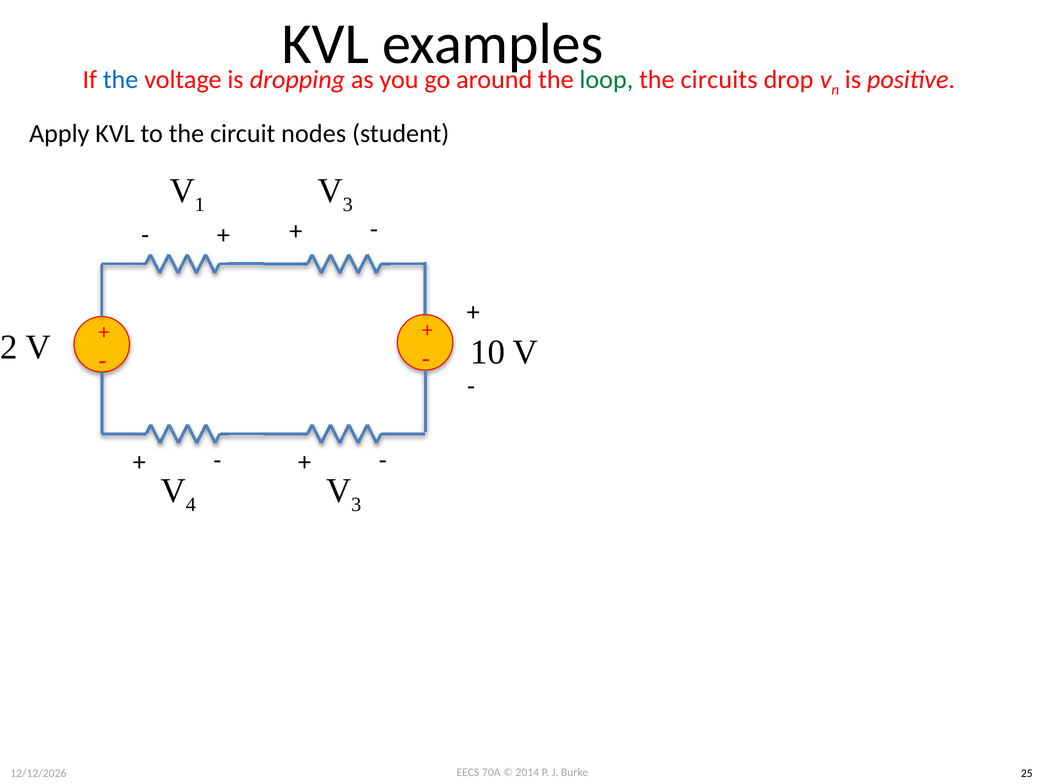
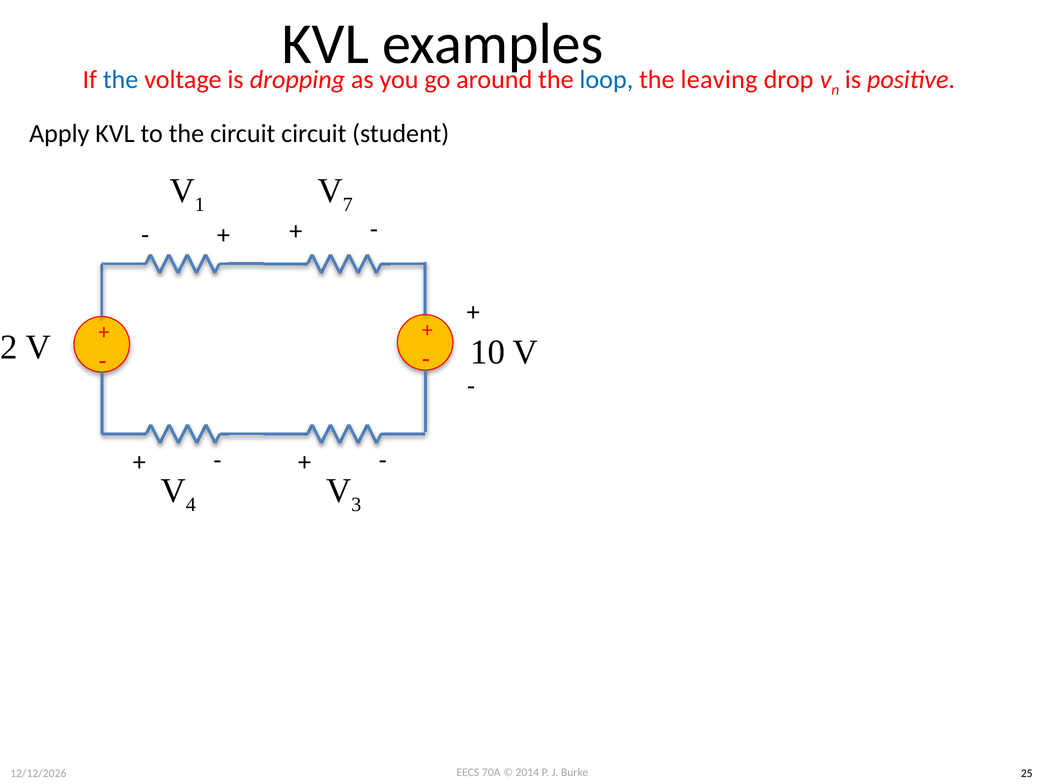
loop colour: green -> blue (606, 80)
circuits: circuits -> leaving (719, 80)
circuit nodes: nodes -> circuit (314, 133)
3: 3 -> 7 (348, 204)
